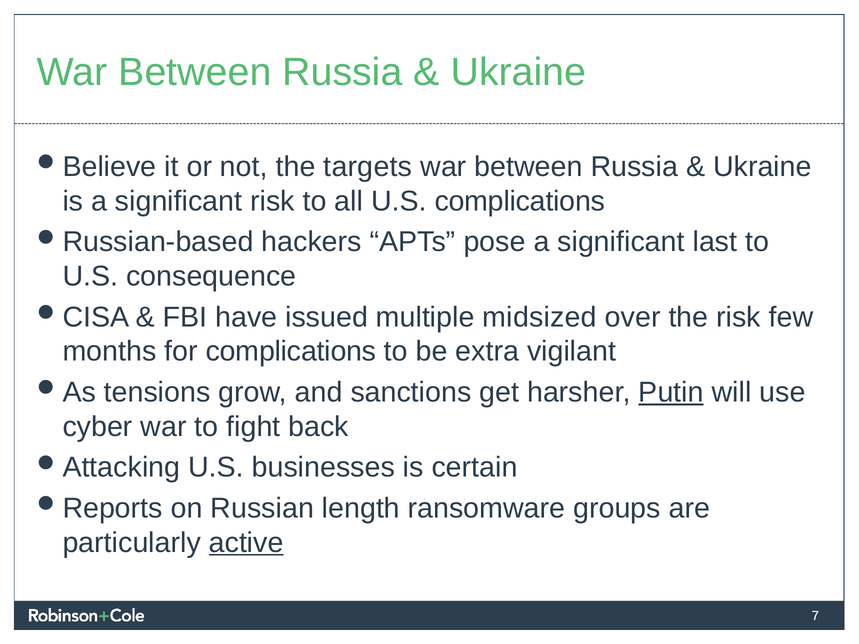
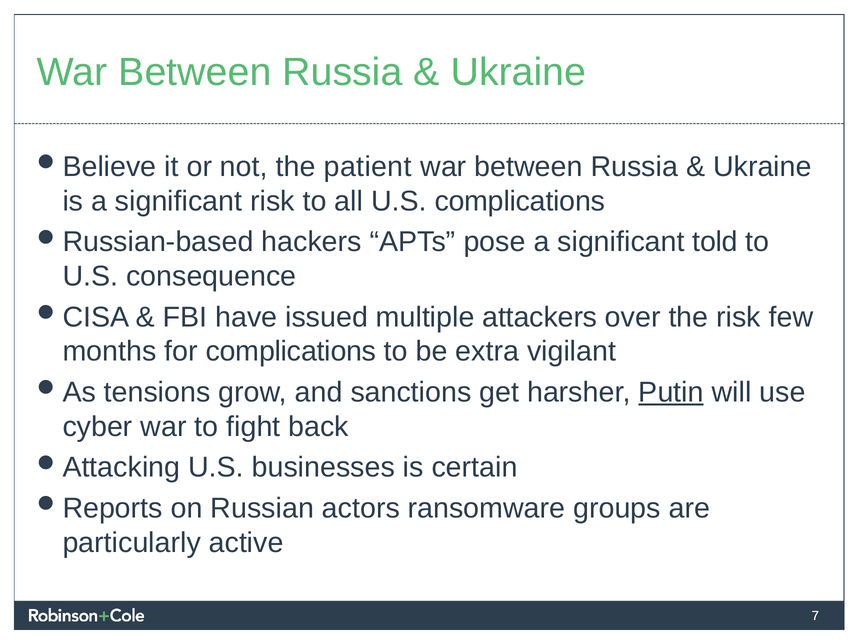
targets: targets -> patient (368, 167)
last: last -> told (715, 242)
midsized: midsized -> attackers (540, 317)
length: length -> actors (361, 508)
active underline: present -> none (246, 543)
